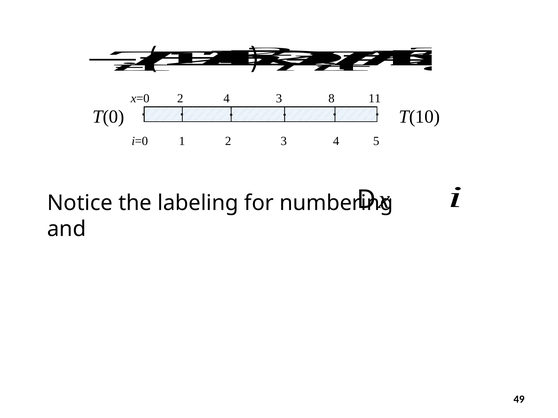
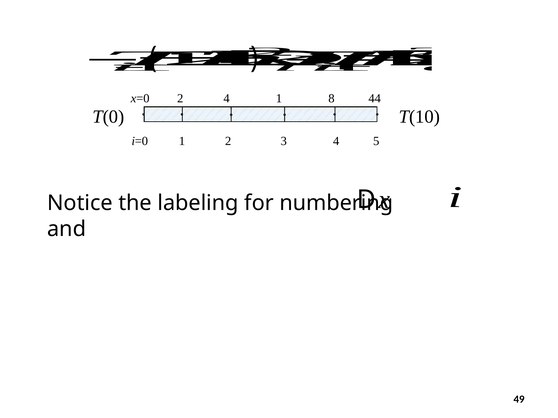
4 3: 3 -> 1 (279, 99)
11: 11 -> 44 (375, 99)
